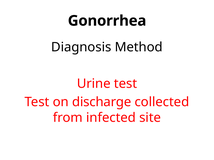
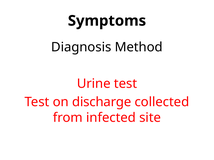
Gonorrhea: Gonorrhea -> Symptoms (107, 21)
